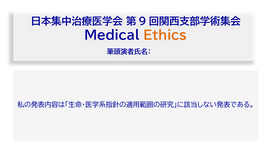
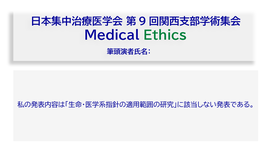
Ethics colour: orange -> green (165, 35)
